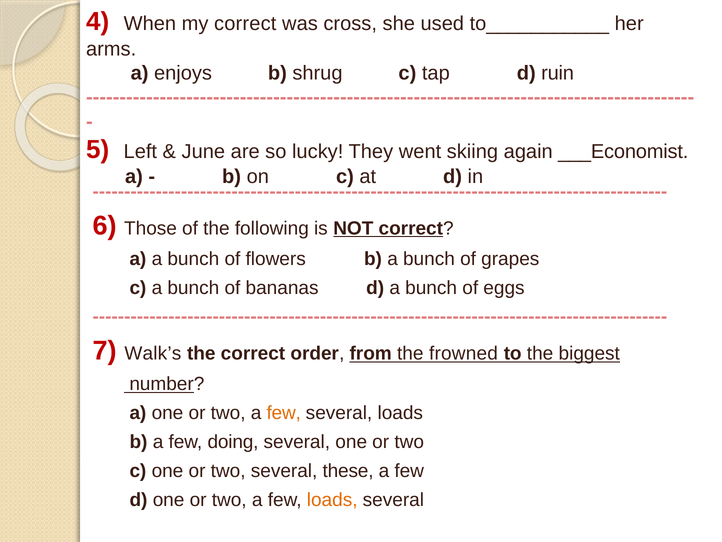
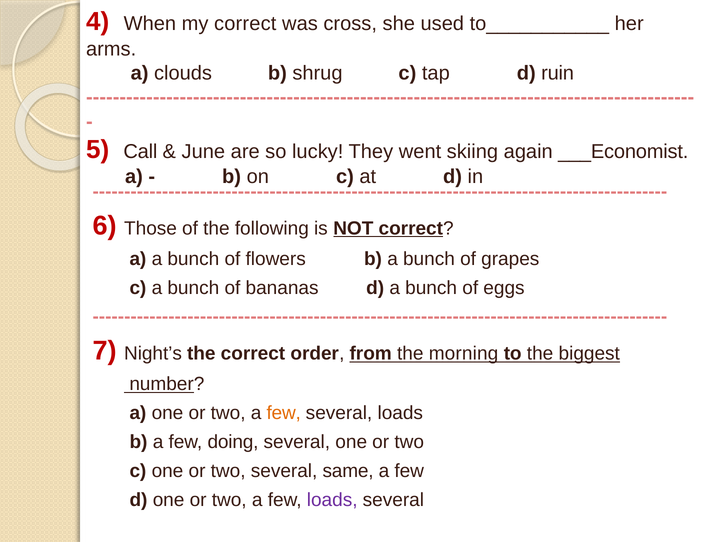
enjoys: enjoys -> clouds (183, 73)
Left: Left -> Call (140, 151)
Walk’s: Walk’s -> Night’s (153, 353)
frowned: frowned -> morning (464, 353)
these: these -> same (348, 470)
loads colour: orange -> purple (332, 499)
